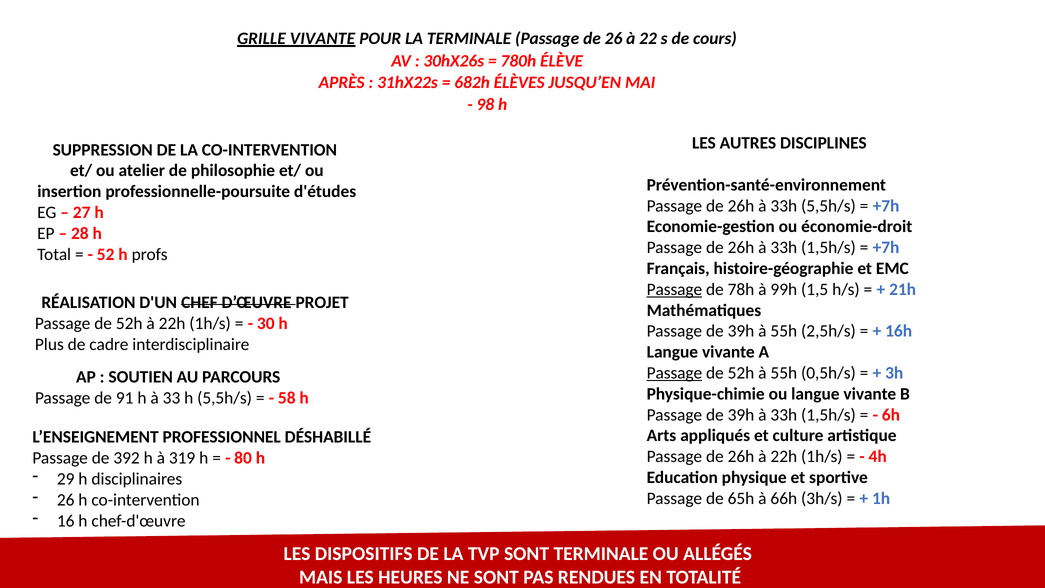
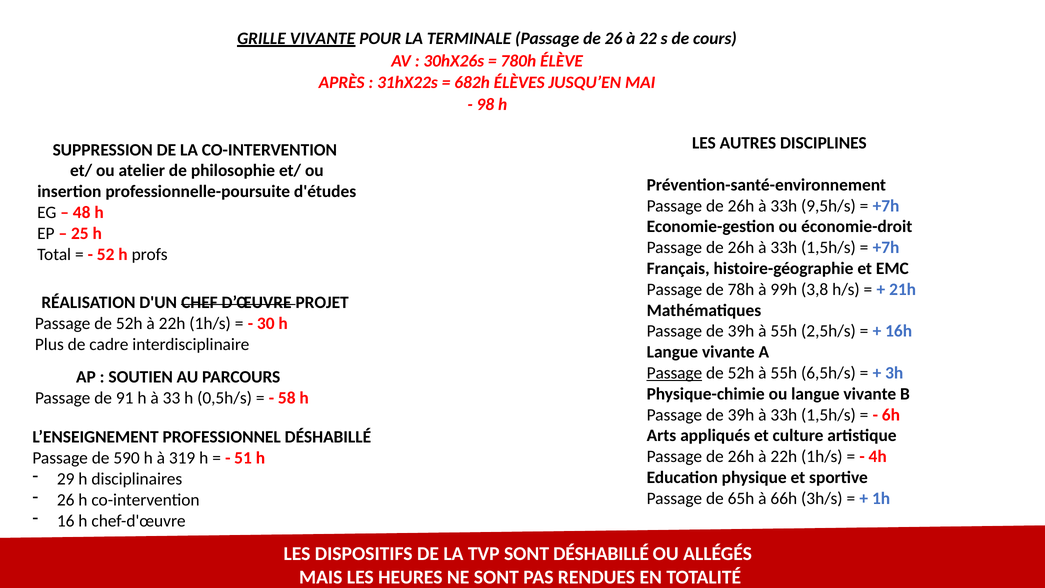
33h 5,5h/s: 5,5h/s -> 9,5h/s (828, 206)
27: 27 -> 48 (82, 212)
28: 28 -> 25 (80, 233)
Passage underline: present -> none (674, 289)
1,5: 1,5 -> 3,8 (815, 289)
0,5h/s: 0,5h/s -> 6,5h/s (828, 373)
h 5,5h/s: 5,5h/s -> 0,5h/s (225, 398)
392: 392 -> 590 (127, 458)
80: 80 -> 51 (243, 458)
SONT TERMINALE: TERMINALE -> DÉSHABILLÉ (601, 553)
